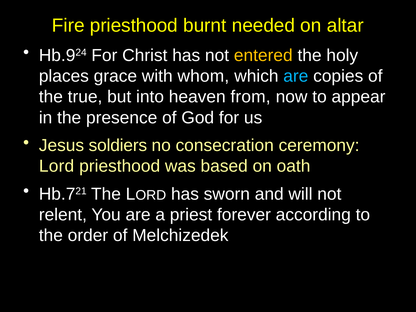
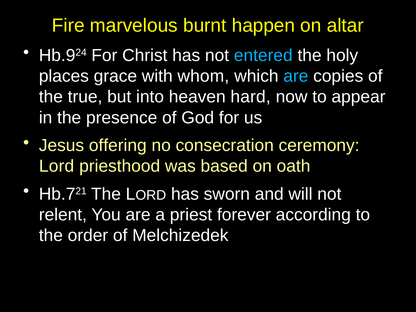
Fire priesthood: priesthood -> marvelous (134, 26)
needed: needed -> happen (263, 26)
entered colour: yellow -> light blue (263, 55)
from: from -> hard (251, 97)
soldiers: soldiers -> offering (118, 145)
